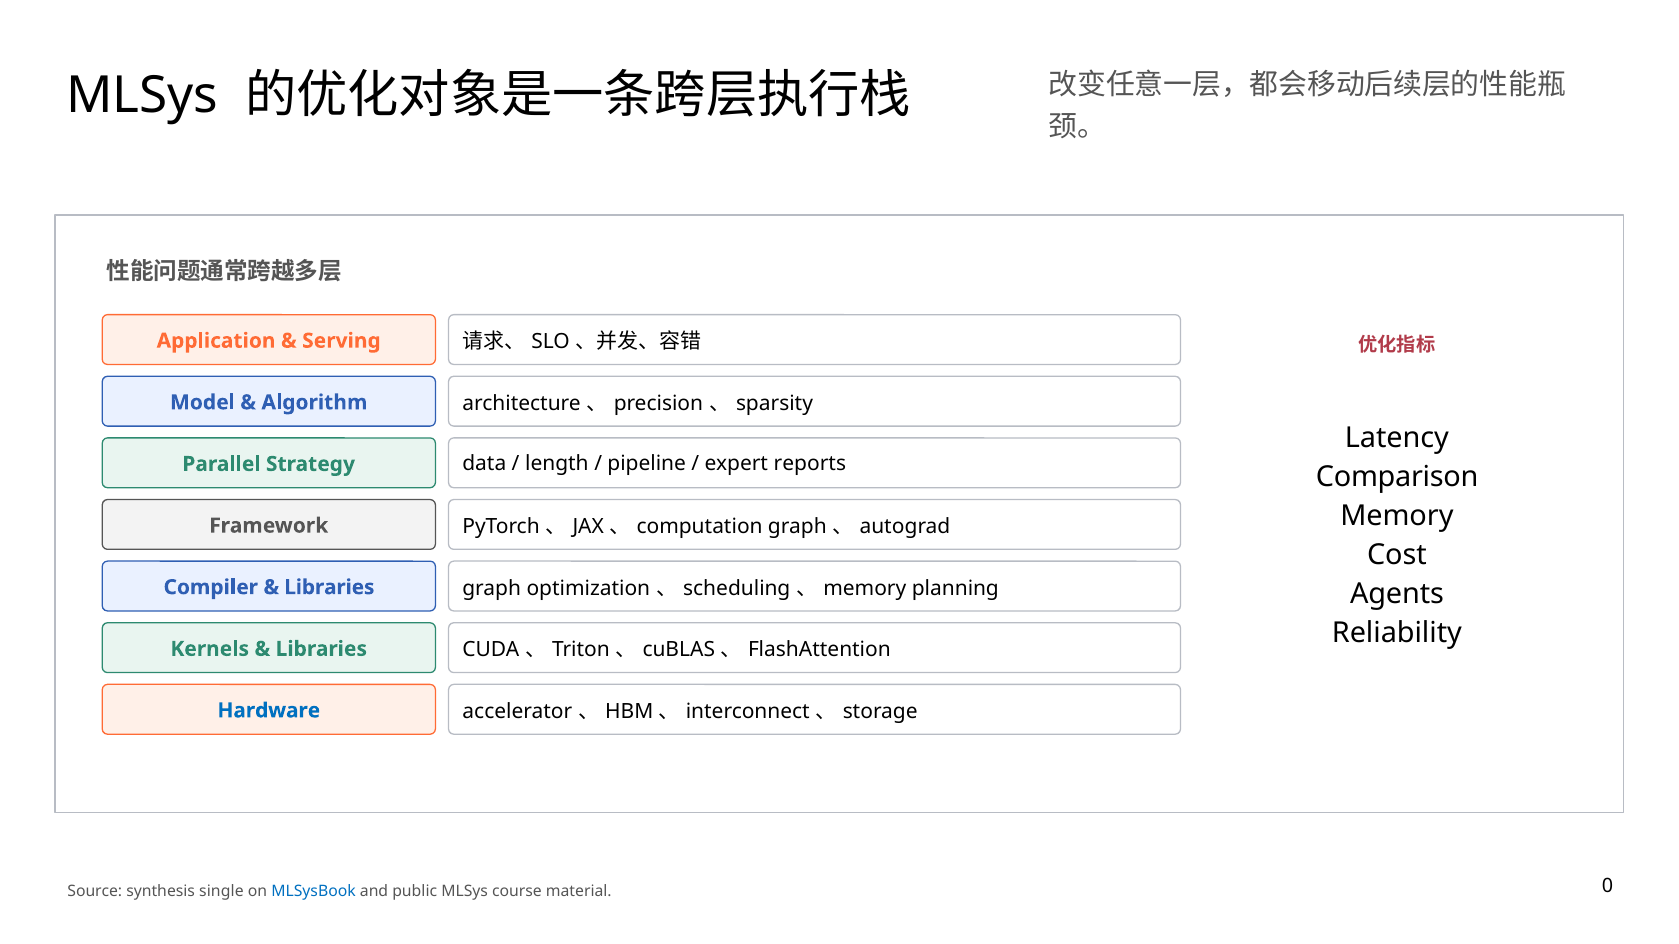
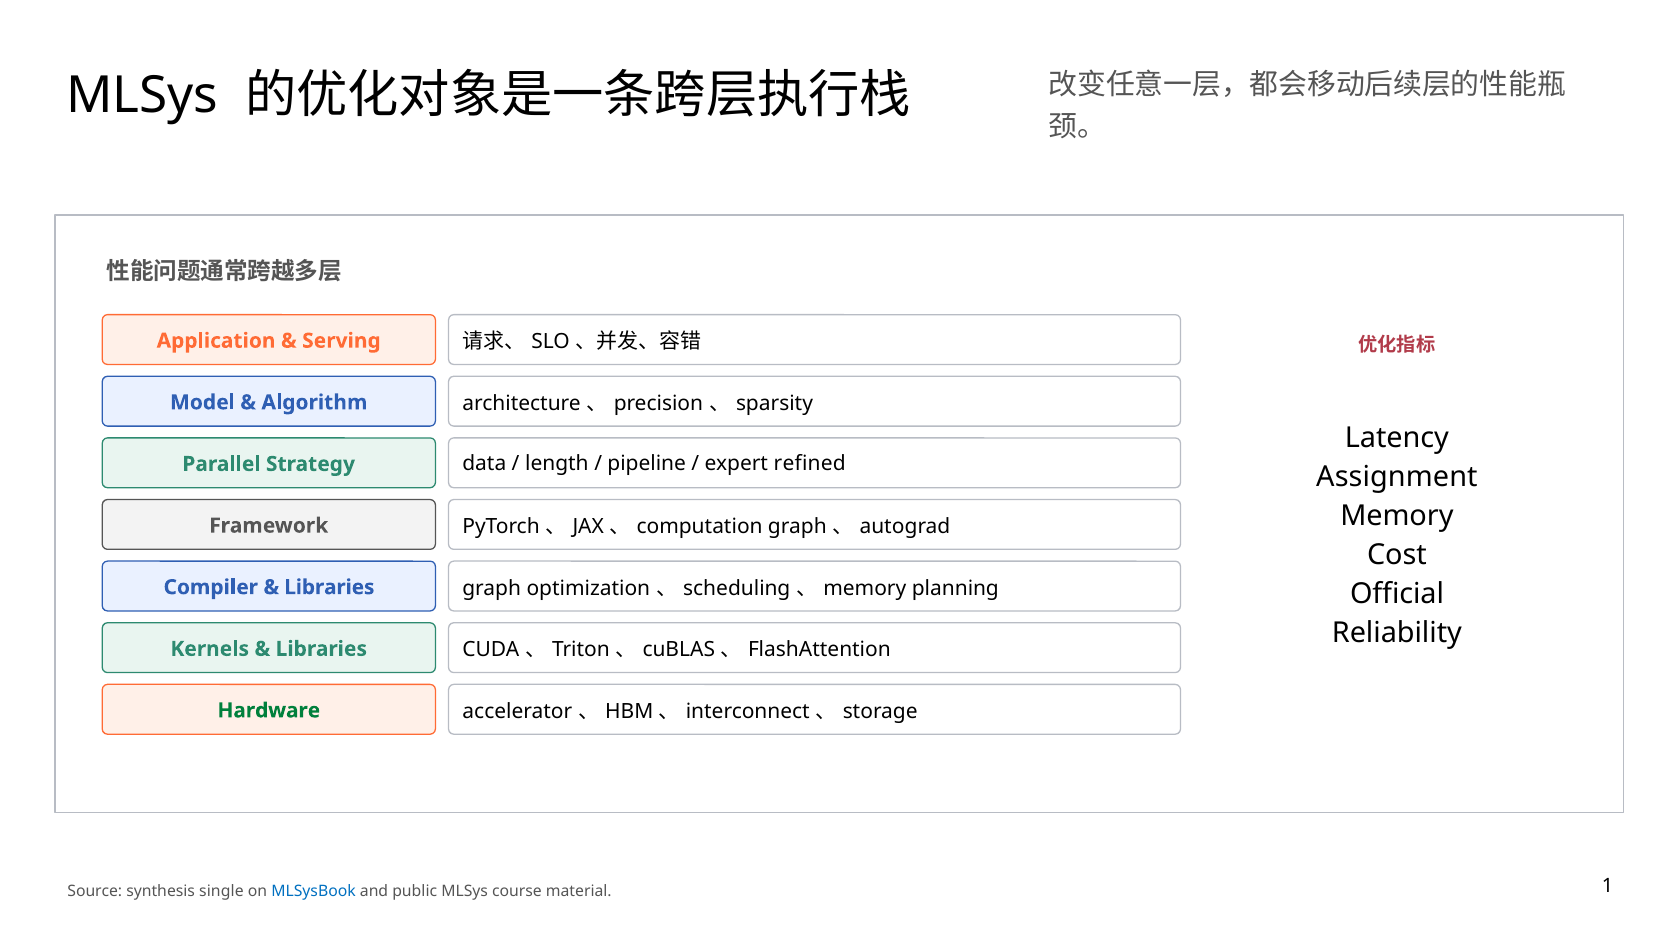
reports: reports -> refined (810, 464)
Comparison: Comparison -> Assignment (1397, 477)
Agents: Agents -> Official (1397, 594)
Hardware colour: blue -> green (269, 711)
0: 0 -> 1 (1607, 886)
